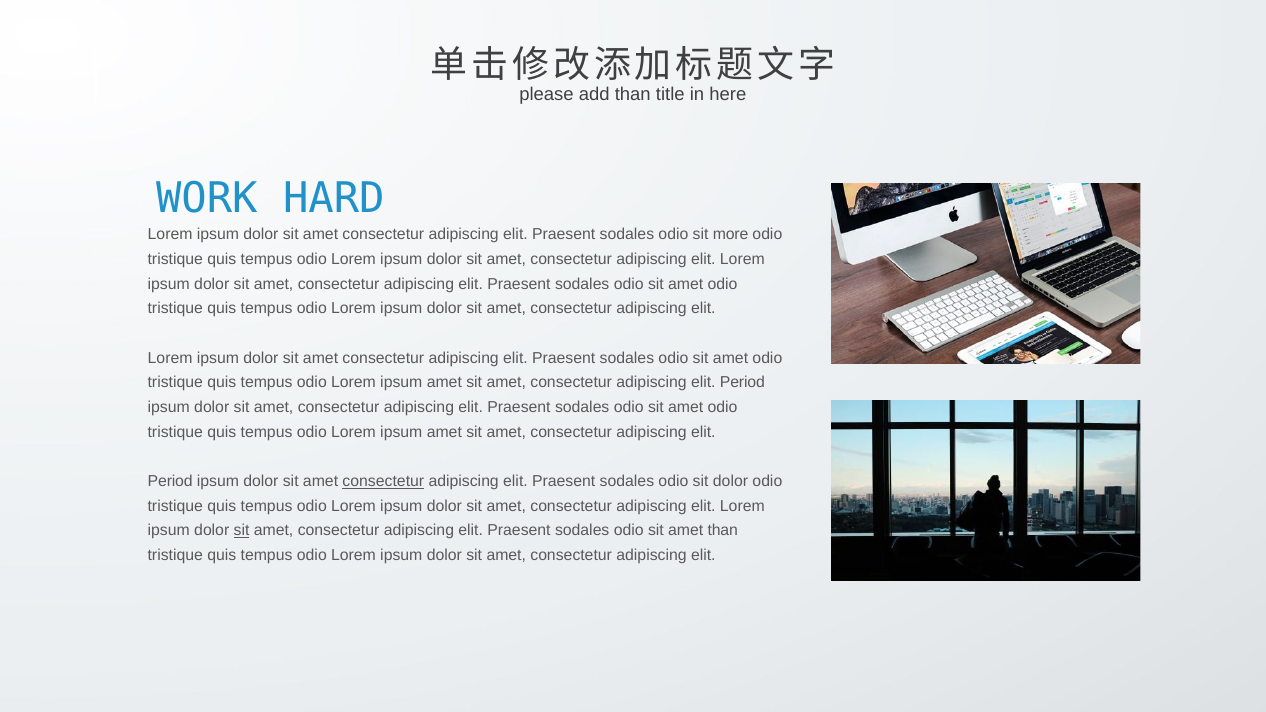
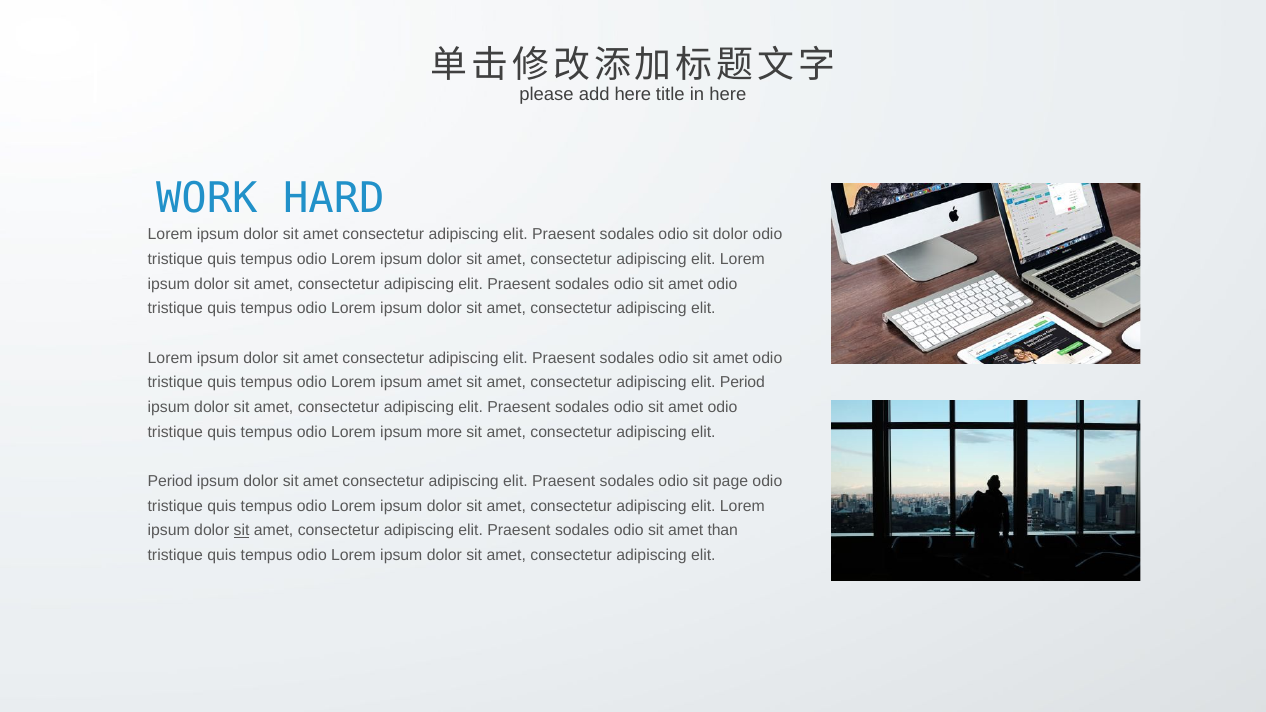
add than: than -> here (633, 94)
sit more: more -> dolor (731, 235)
amet: amet -> more (444, 432)
consectetur underline: present -> none (383, 481)
sit dolor: dolor -> page (731, 481)
